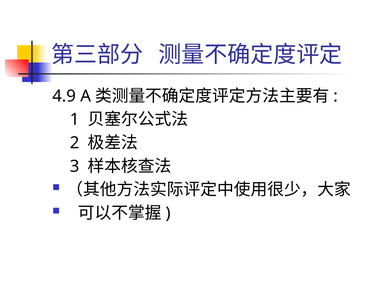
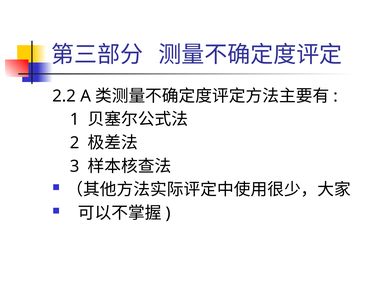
4.9: 4.9 -> 2.2 (64, 96)
